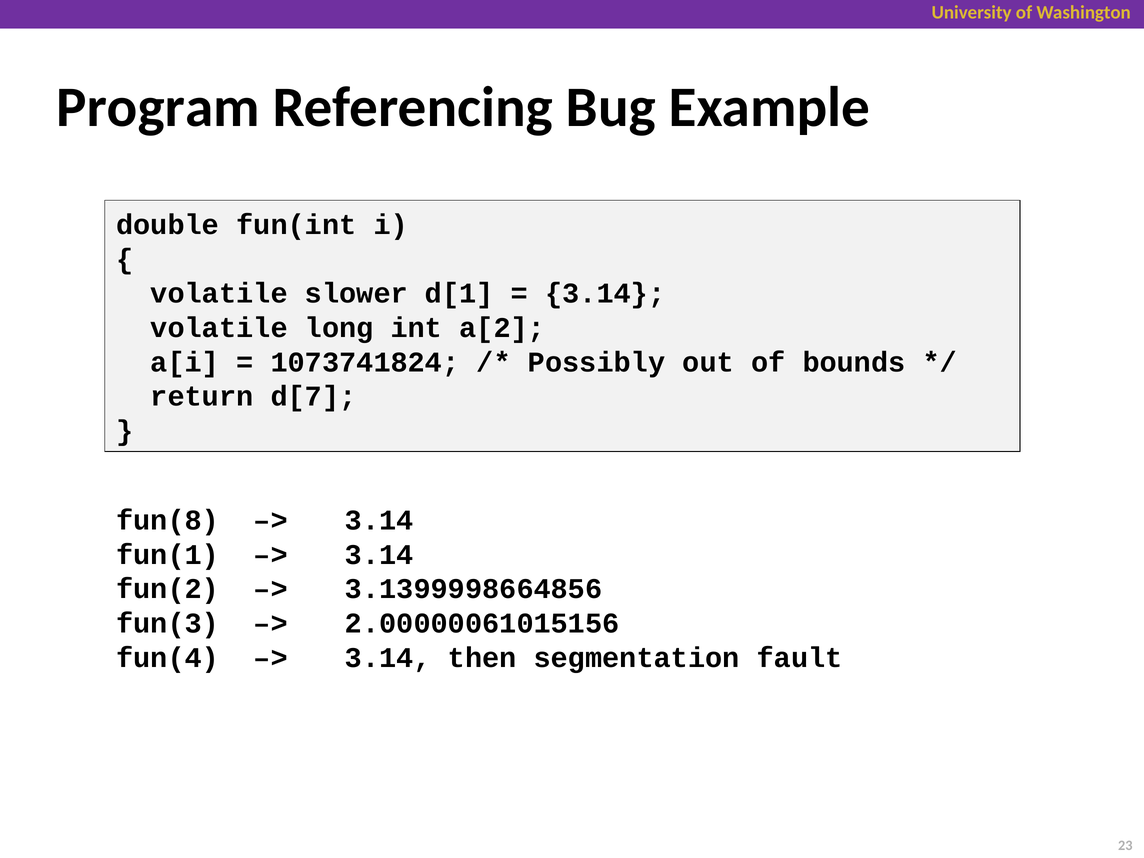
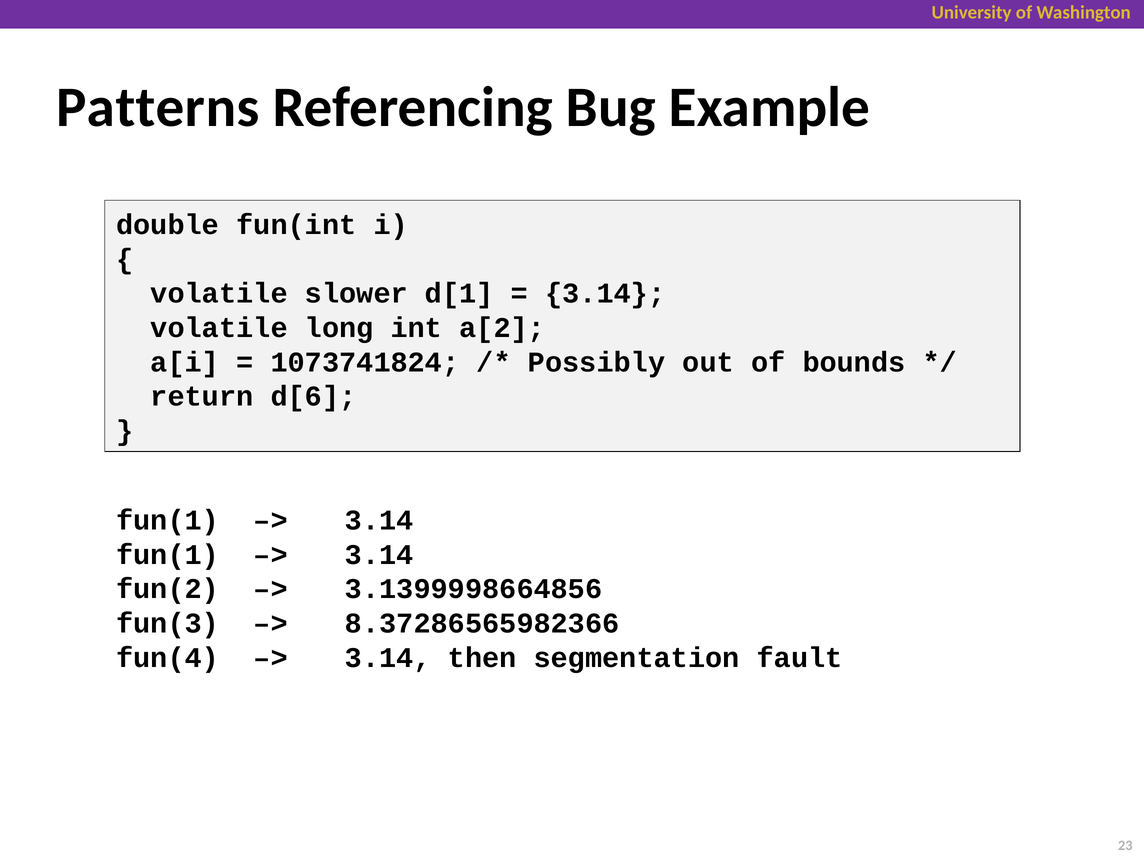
Program: Program -> Patterns (158, 107)
d[7: d[7 -> d[6 (313, 396)
fun(8: fun(8 -> fun(1 (168, 520)
2.00000061015156: 2.00000061015156 -> 8.37286565982366 (482, 623)
